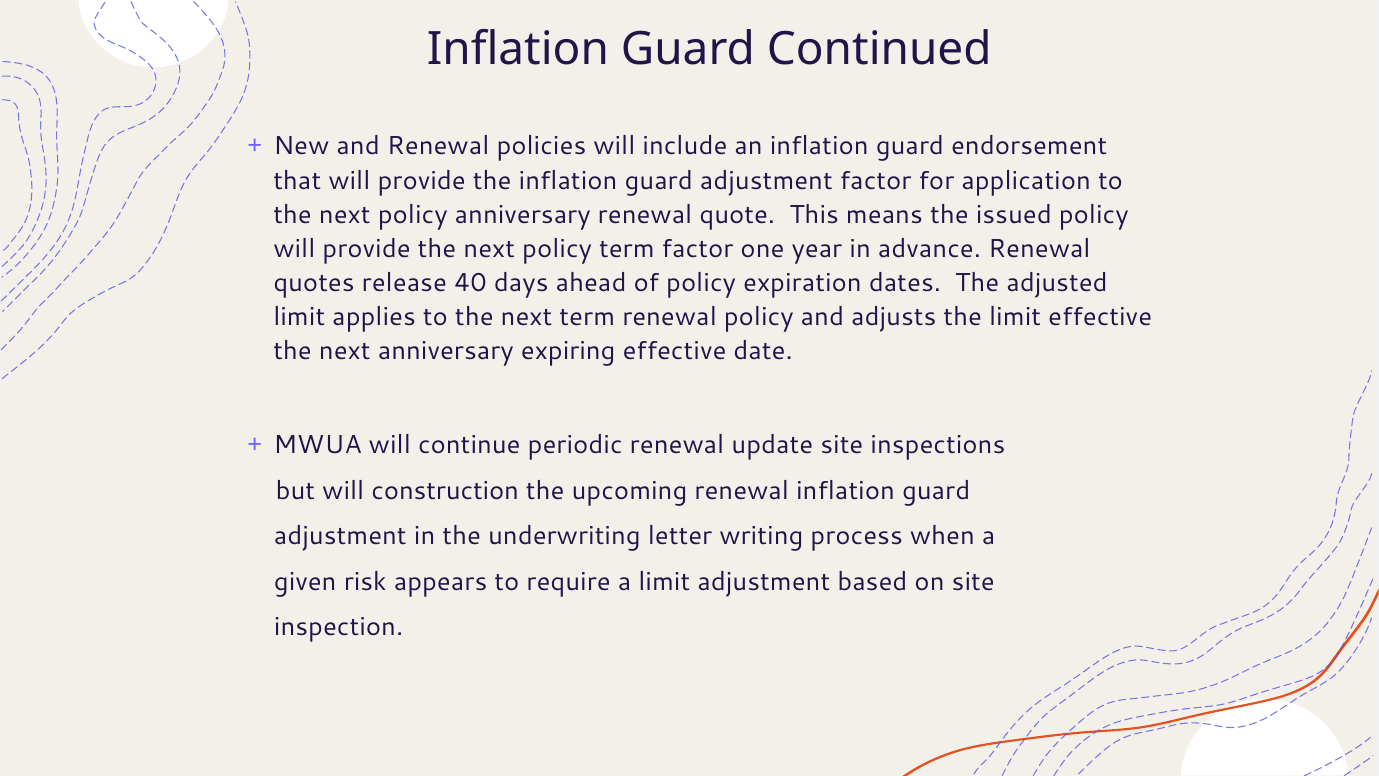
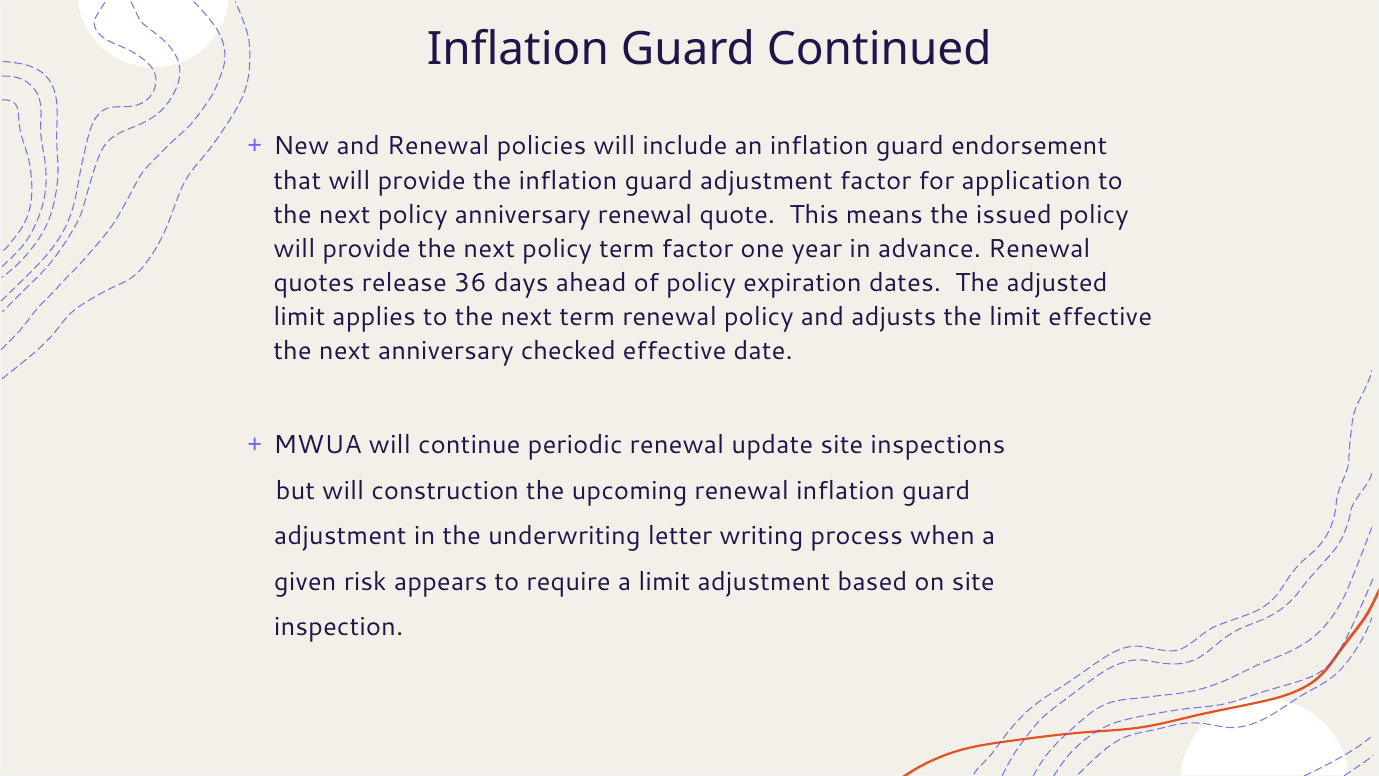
40: 40 -> 36 (470, 283)
expiring: expiring -> checked (568, 351)
